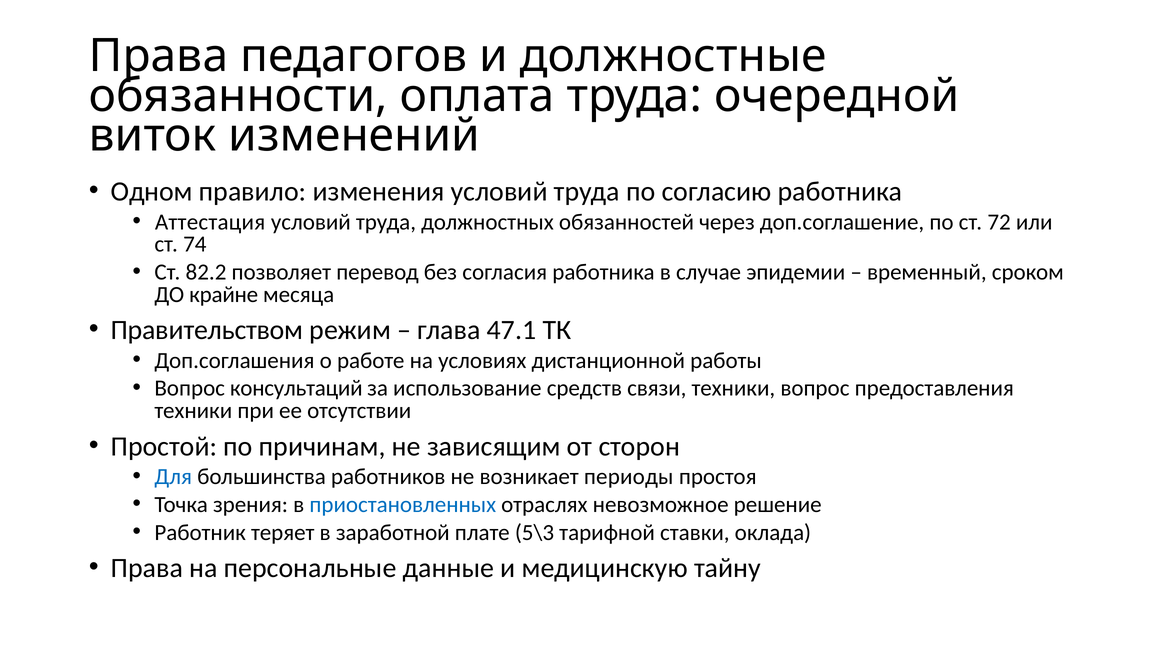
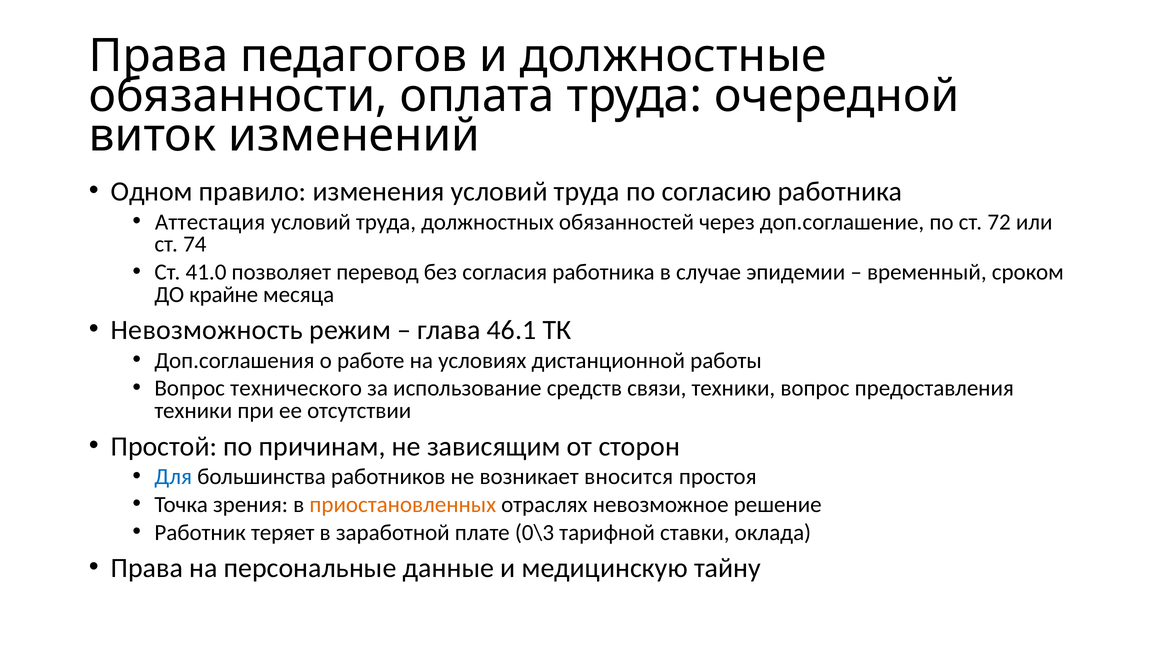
82.2: 82.2 -> 41.0 (206, 272)
Правительством: Правительством -> Невозможность (207, 330)
47.1: 47.1 -> 46.1 (511, 330)
консультаций: консультаций -> технического (296, 388)
периоды: периоды -> вносится (629, 477)
приостановленных colour: blue -> orange (403, 504)
5\3: 5\3 -> 0\3 (534, 532)
